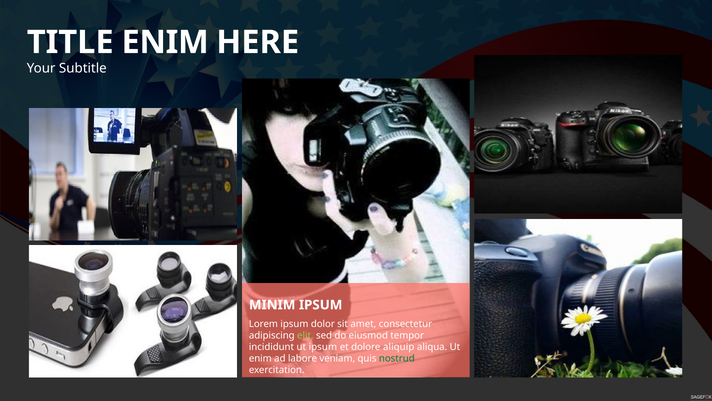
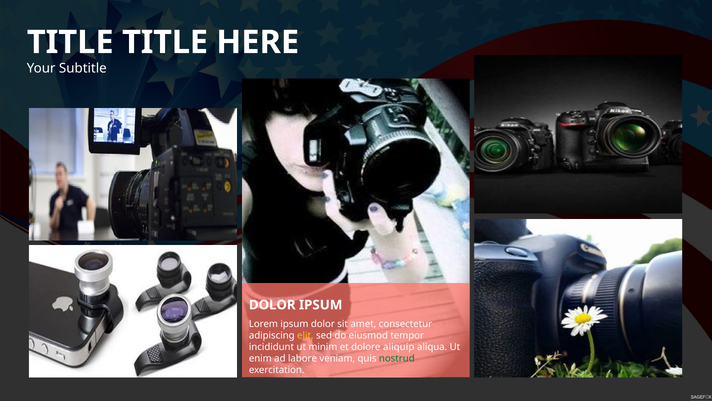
ENIM: ENIM -> TITLE (165, 42)
MINIM: MINIM -> DOLOR (272, 305)
elit colour: light green -> yellow (305, 335)
ut ipsum: ipsum -> minim (323, 347)
